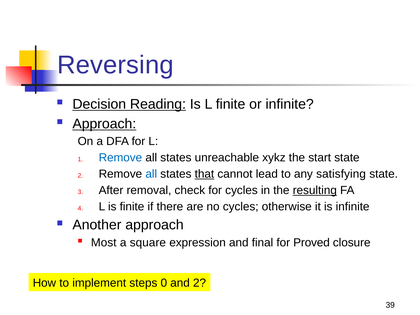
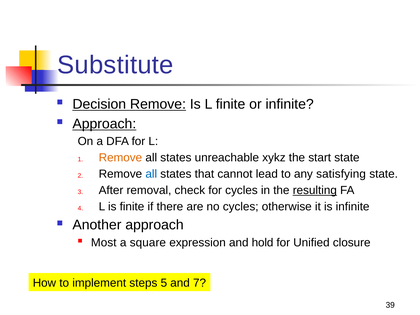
Reversing: Reversing -> Substitute (115, 65)
Decision Reading: Reading -> Remove (158, 104)
Remove colour: blue -> orange (120, 158)
that underline: present -> none (204, 174)
final: final -> hold (263, 243)
Proved: Proved -> Unified (311, 243)
0: 0 -> 5 (164, 283)
and 2: 2 -> 7 (200, 283)
